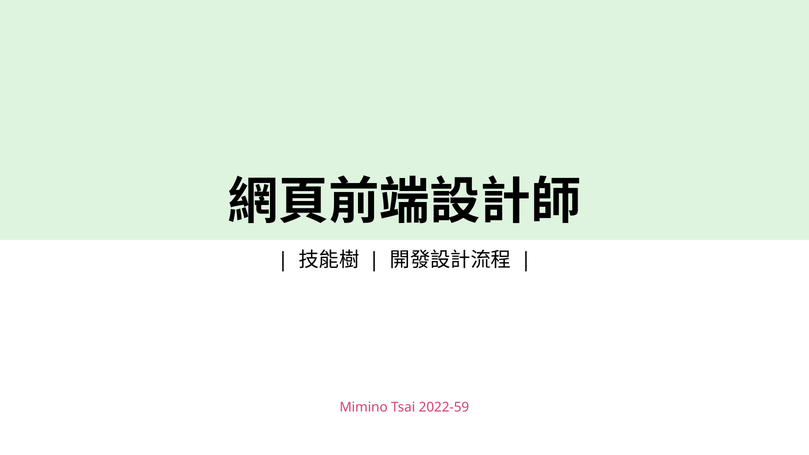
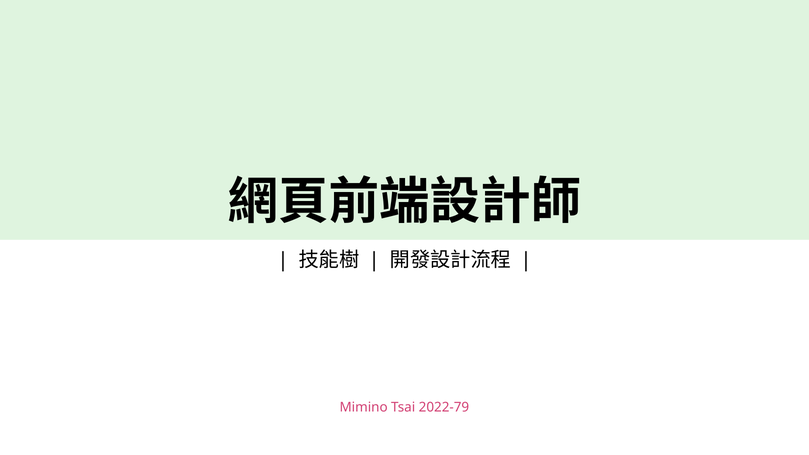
2022-59: 2022-59 -> 2022-79 (444, 408)
